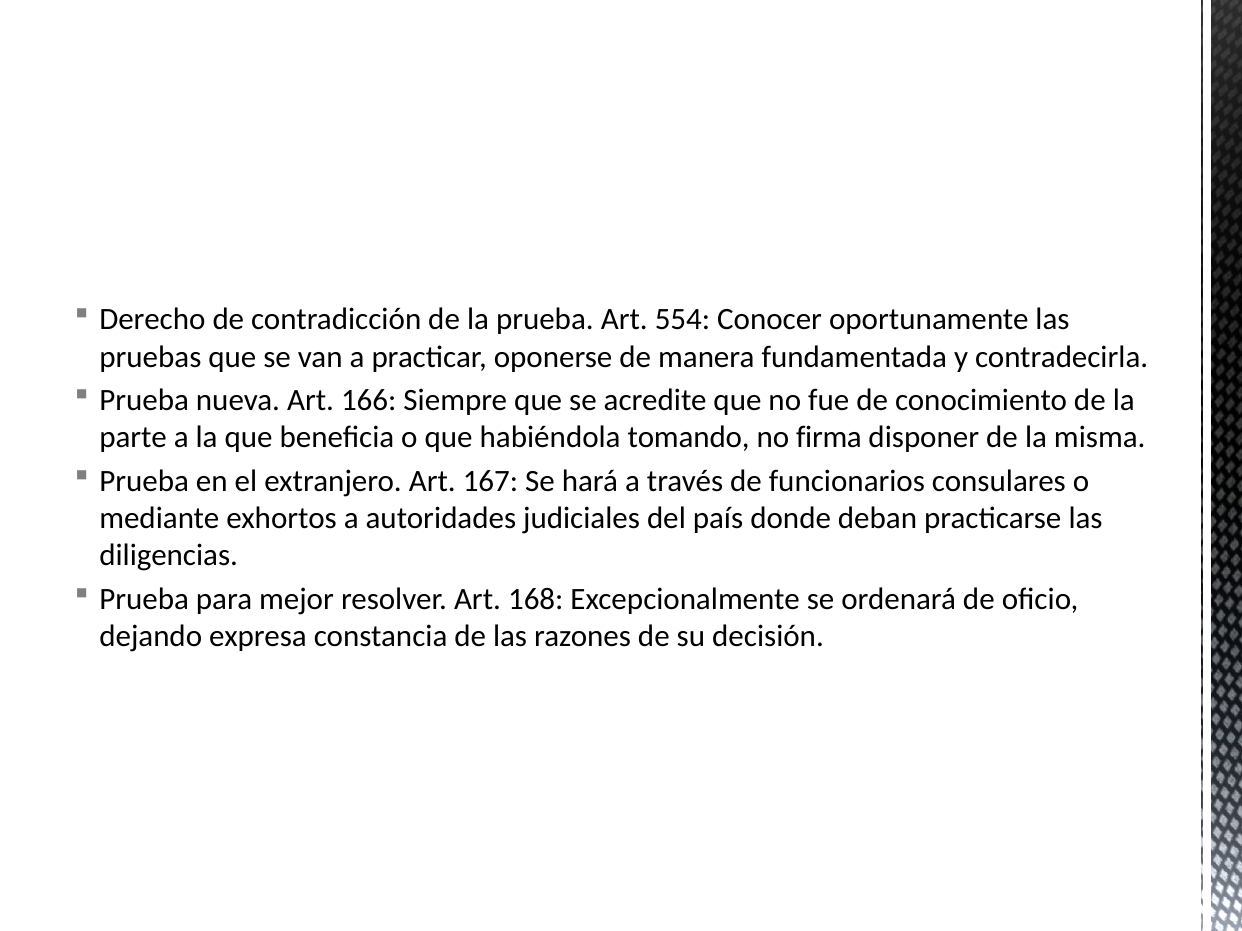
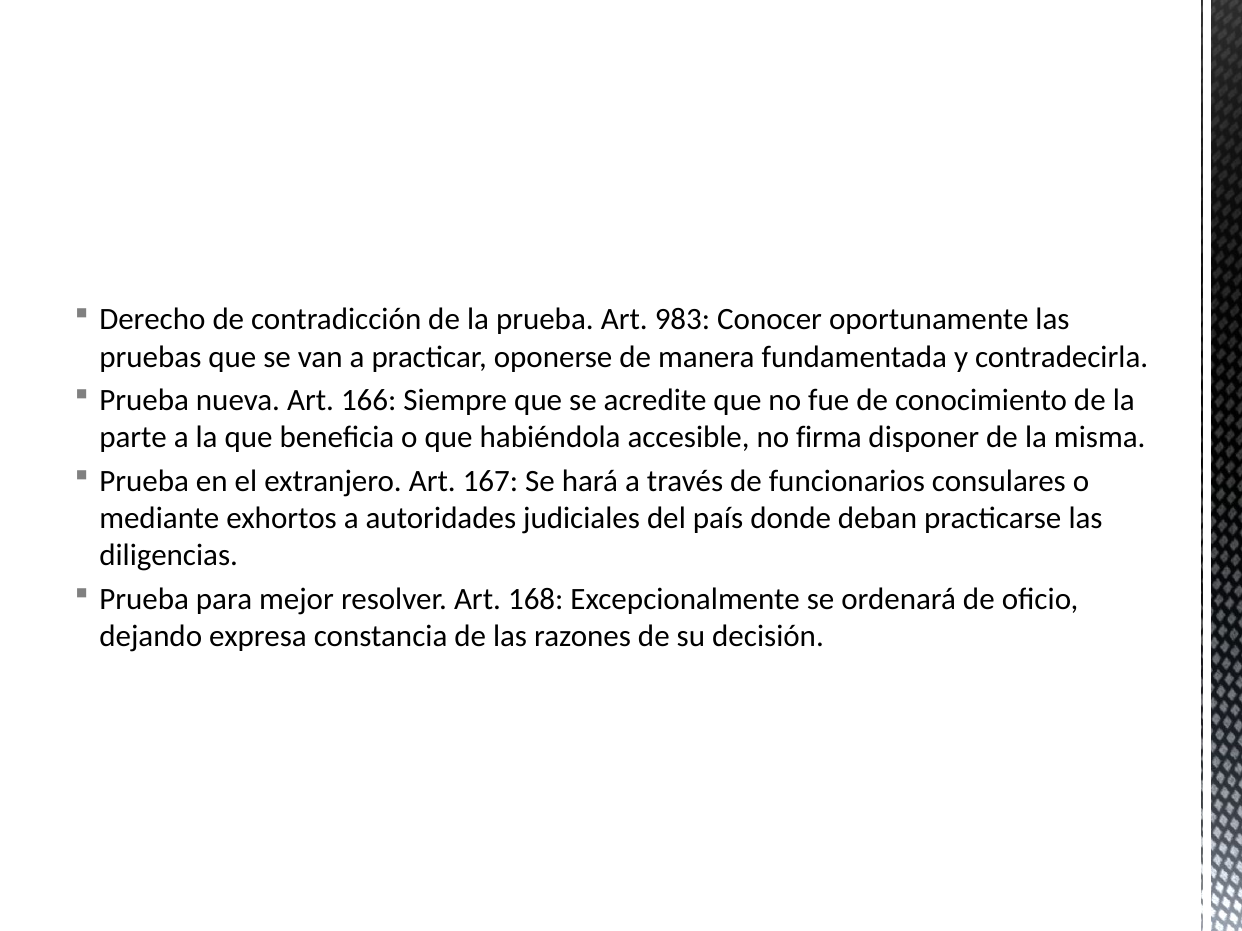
554: 554 -> 983 (682, 320)
tomando: tomando -> accesible (689, 438)
